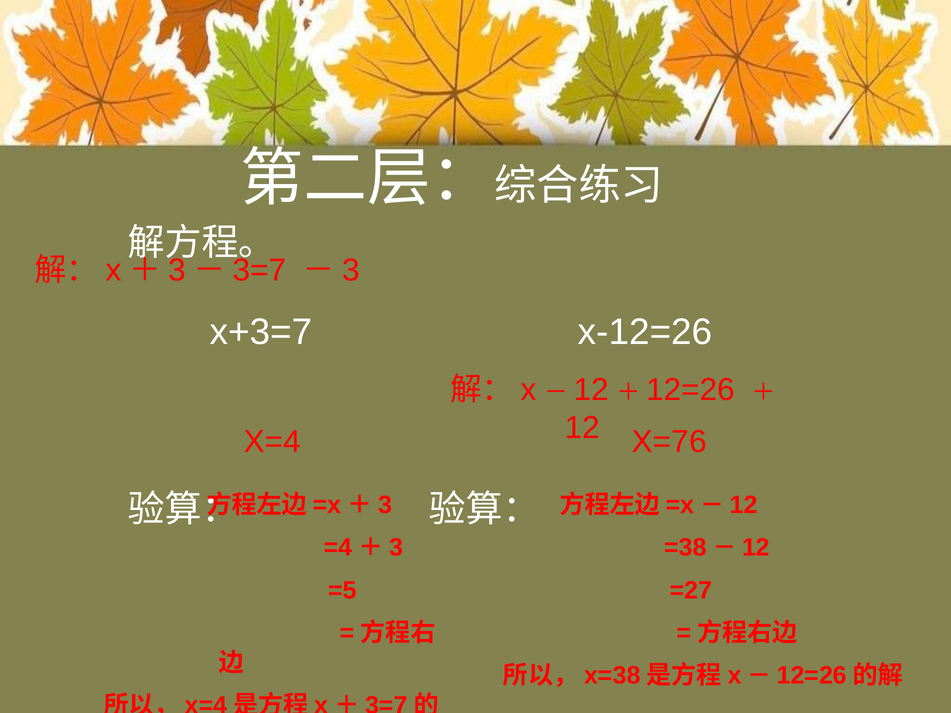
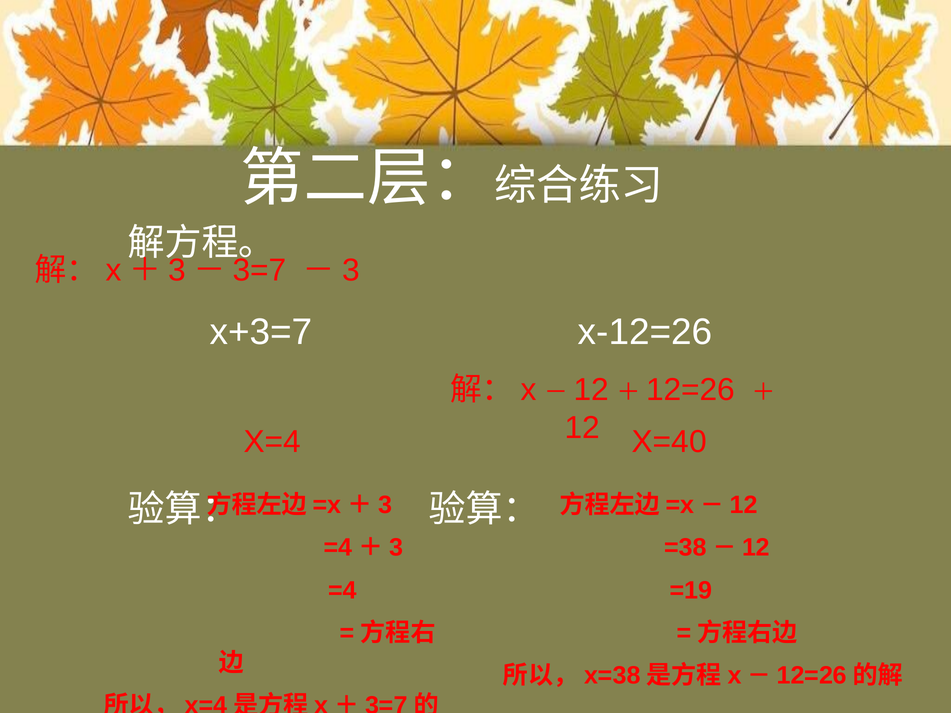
X=76: X=76 -> X=40 (669, 442)
=5: =5 -> =4 (343, 590)
=27: =27 -> =19 (691, 590)
